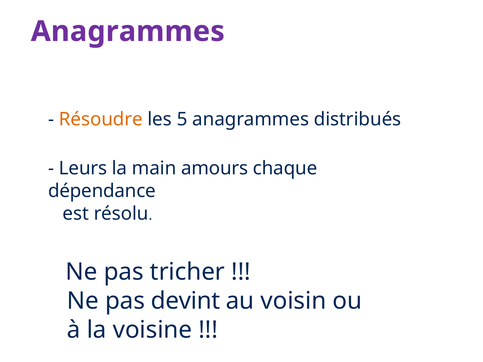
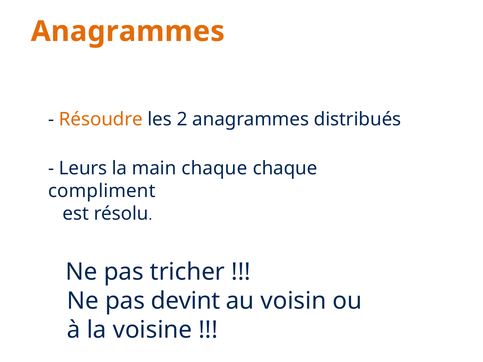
Anagrammes colour: purple -> orange (128, 31)
5: 5 -> 2 (182, 119)
main amours: amours -> chaque (214, 169)
dépendance: dépendance -> compliment (102, 191)
